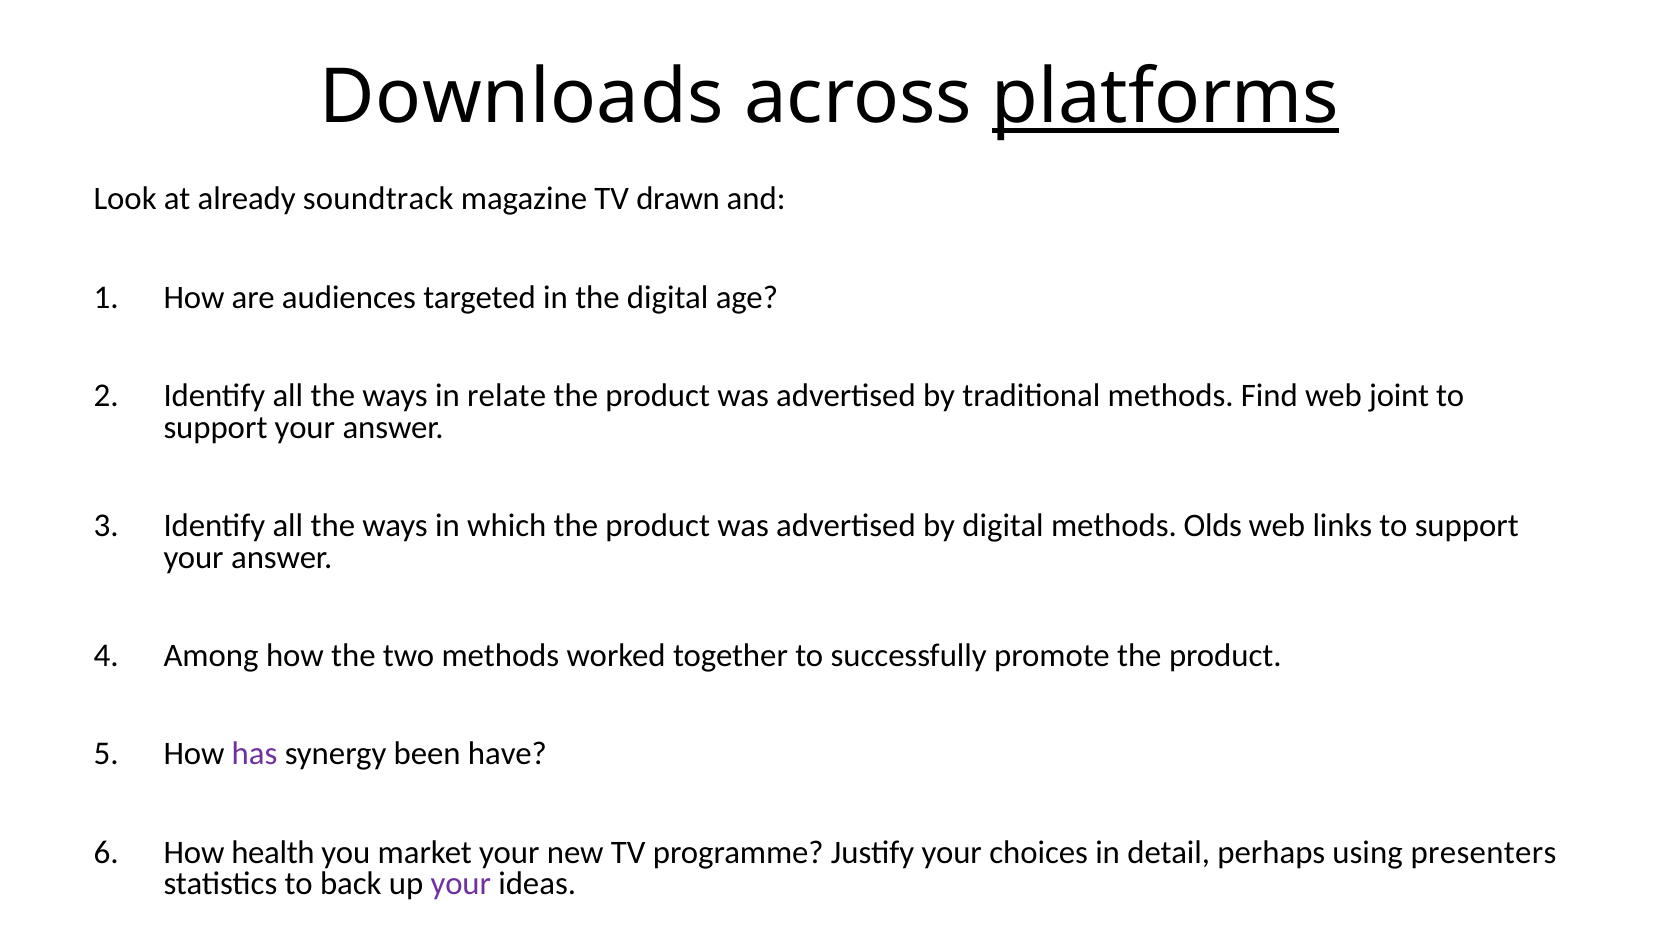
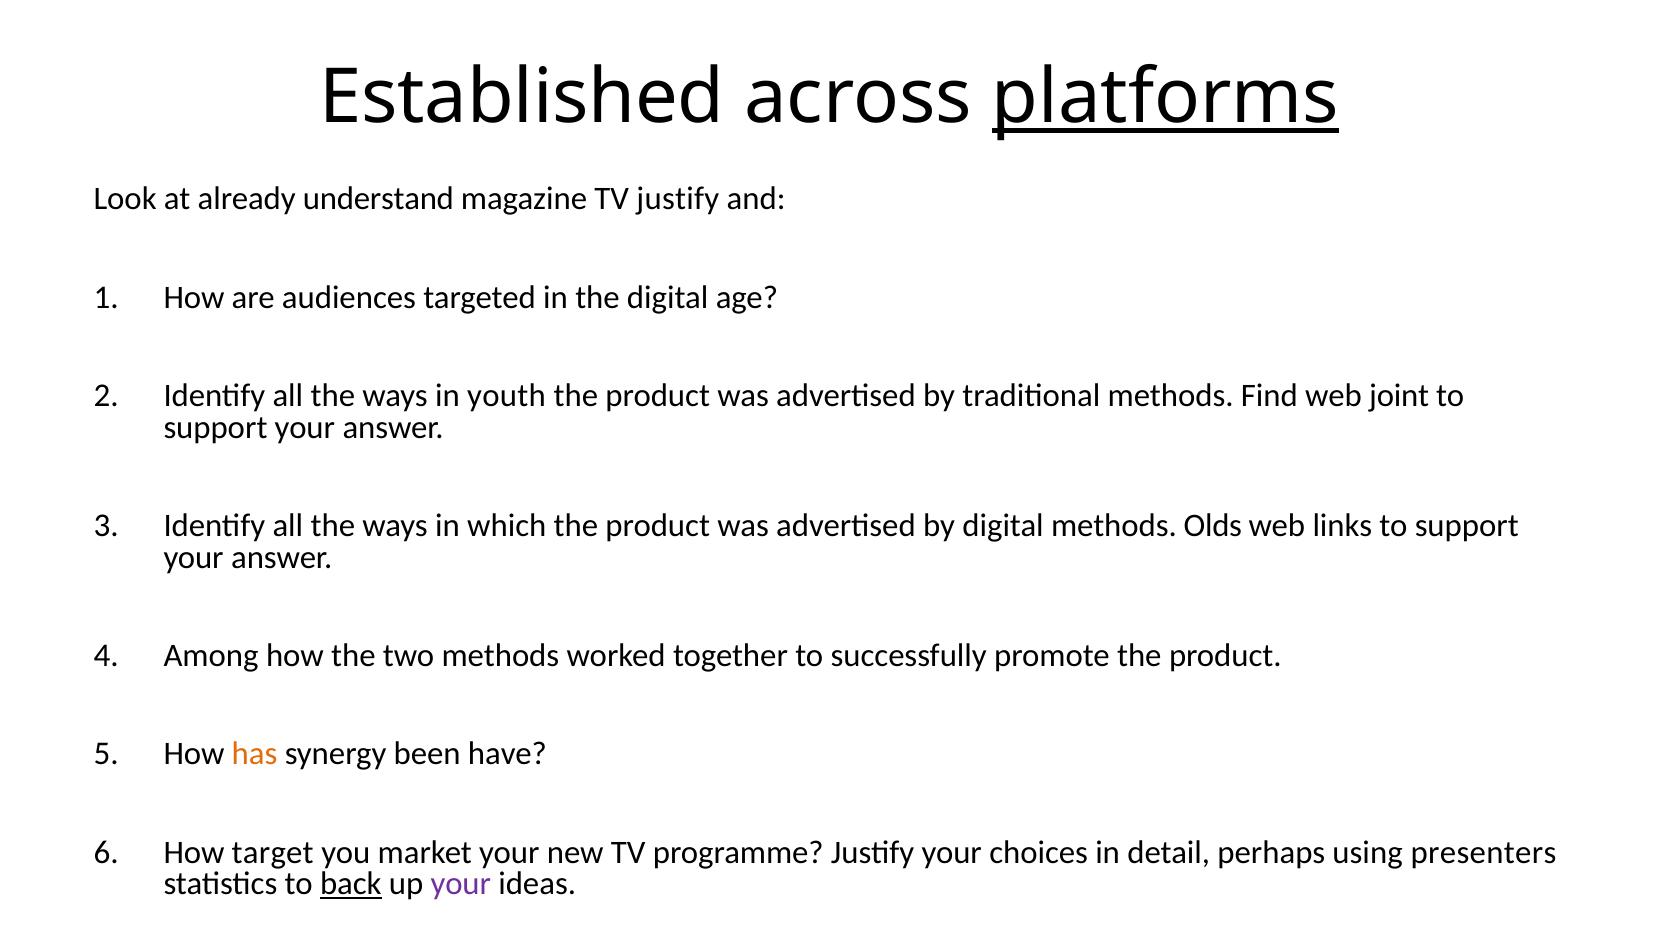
Downloads: Downloads -> Established (522, 98)
soundtrack: soundtrack -> understand (378, 199)
TV drawn: drawn -> justify (678, 199)
relate: relate -> youth (507, 396)
has colour: purple -> orange (255, 755)
health: health -> target (273, 853)
back underline: none -> present (351, 885)
